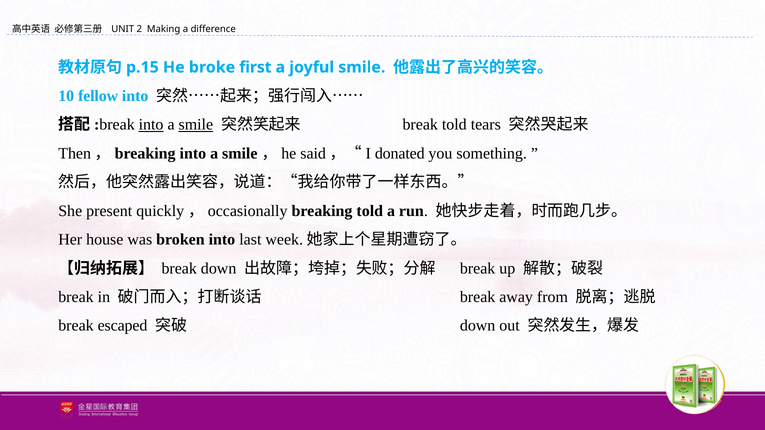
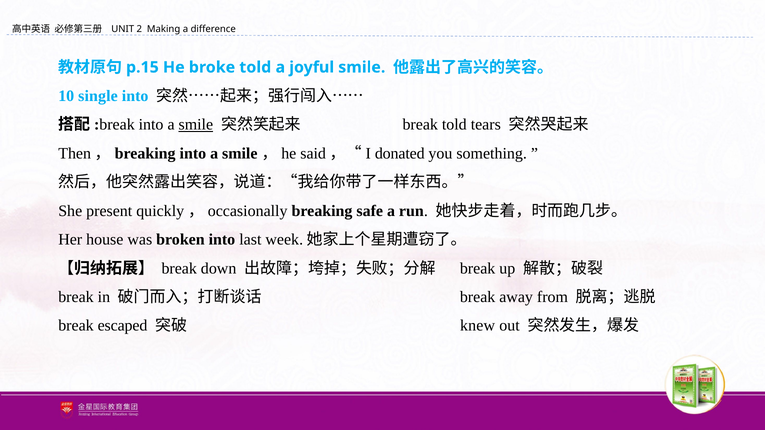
broke first: first -> told (255, 67)
fellow: fellow -> single (98, 96)
into underline: present -> none (151, 125)
breaking told: told -> safe (370, 211)
down: down -> knew (478, 326)
